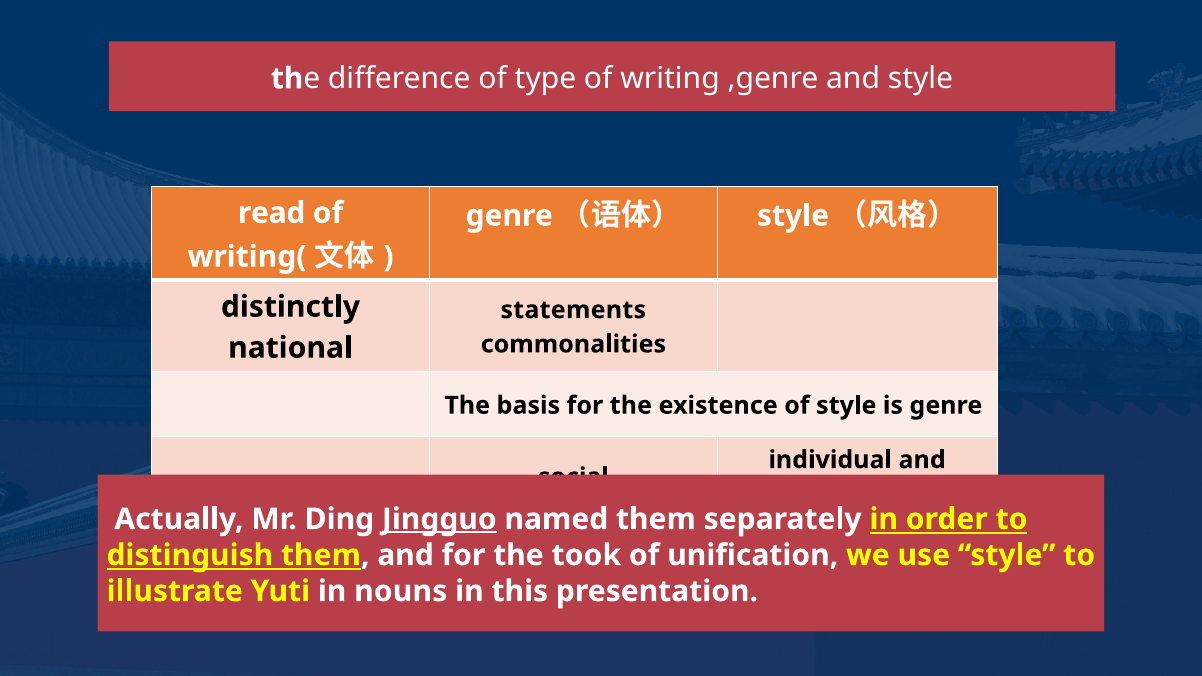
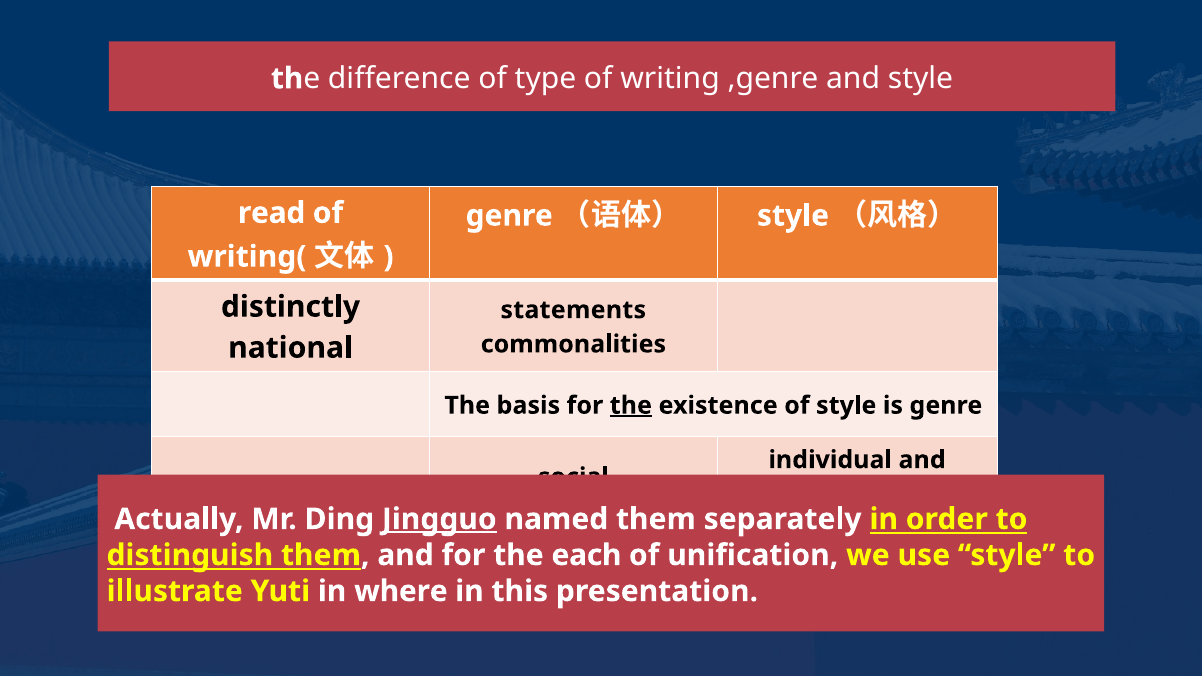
the underline: none -> present (631, 405)
took: took -> each (586, 555)
nouns: nouns -> where (401, 591)
